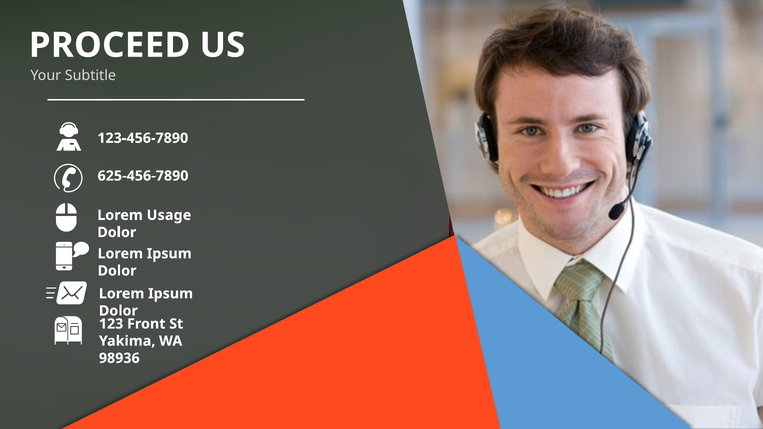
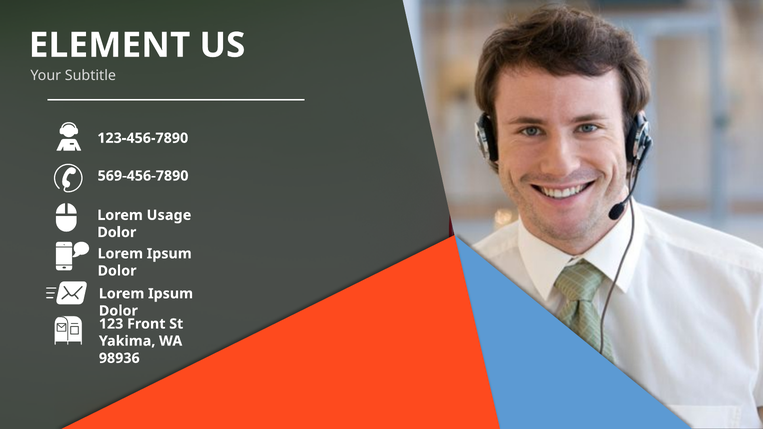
PROCEED: PROCEED -> ELEMENT (110, 45)
625-456-7890: 625-456-7890 -> 569-456-7890 (143, 176)
